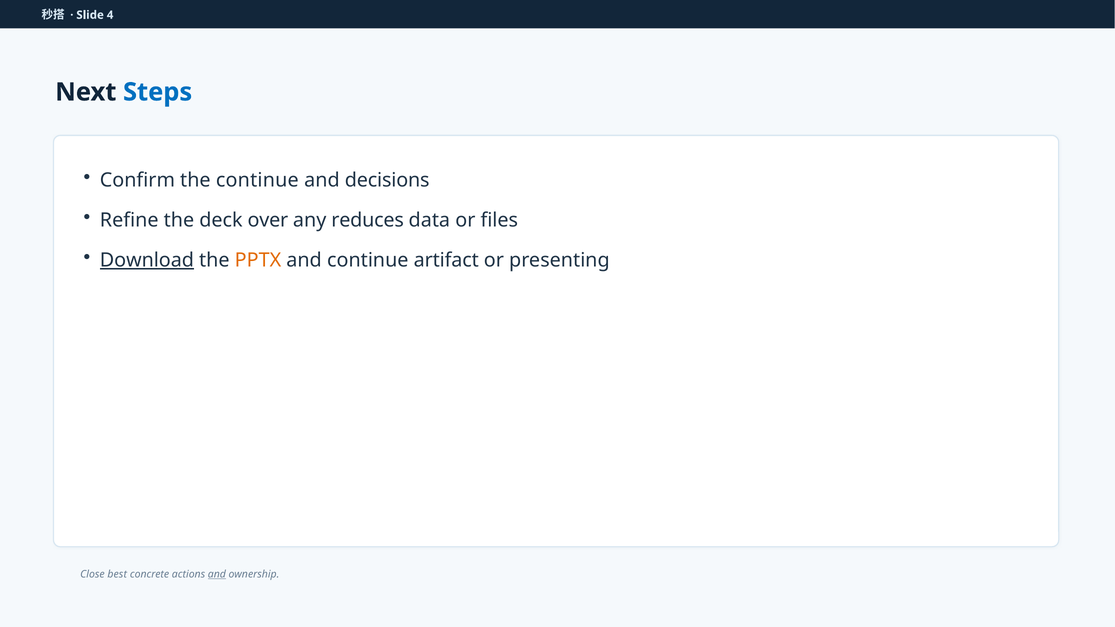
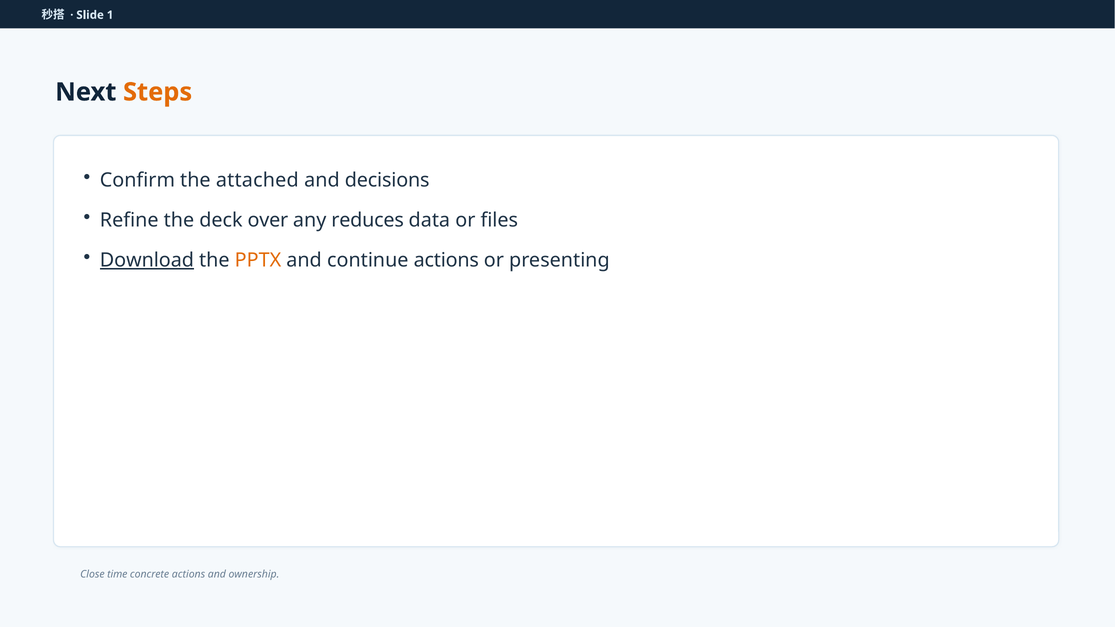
4: 4 -> 1 (110, 15)
Steps colour: blue -> orange (158, 92)
the continue: continue -> attached (257, 180)
continue artifact: artifact -> actions (446, 260)
best: best -> time (117, 574)
and underline: present -> none (217, 574)
